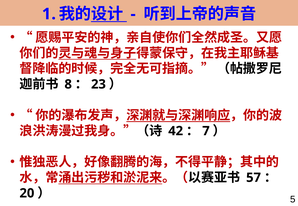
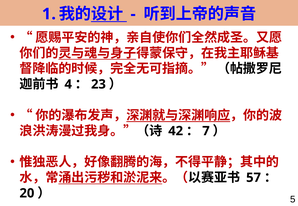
8: 8 -> 4 (68, 84)
